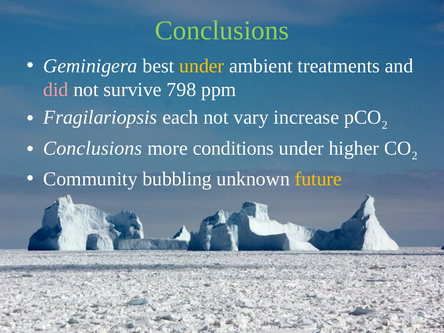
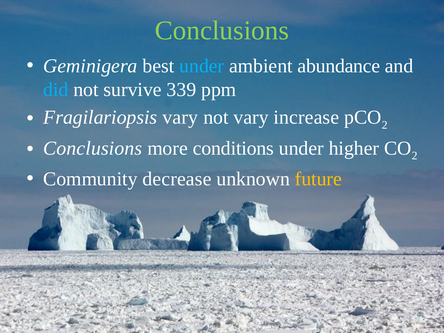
under colour: yellow -> light blue (202, 66)
treatments: treatments -> abundance (339, 66)
did colour: pink -> light blue (56, 90)
798: 798 -> 339 (181, 90)
Fragilariopsis each: each -> vary (180, 117)
bubbling: bubbling -> decrease (177, 179)
